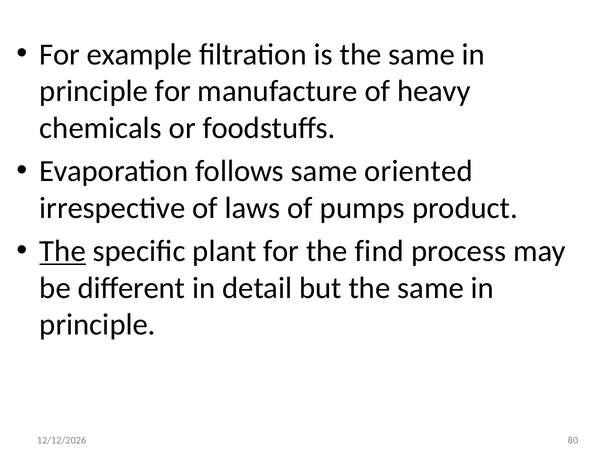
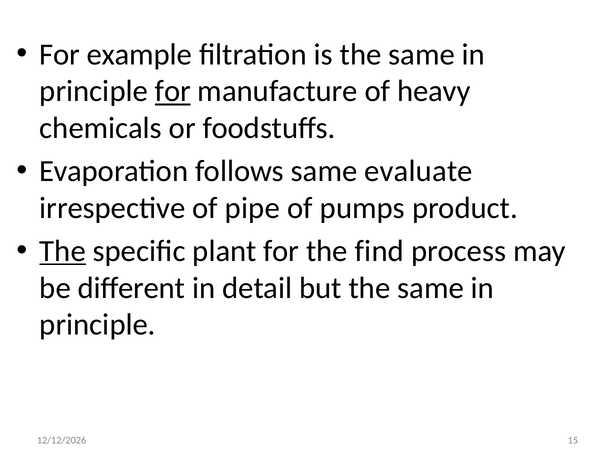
for underline: none -> present (173, 91)
oriented: oriented -> evaluate (419, 171)
laws: laws -> pipe (252, 208)
80: 80 -> 15 (573, 440)
